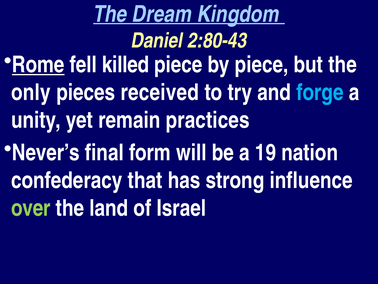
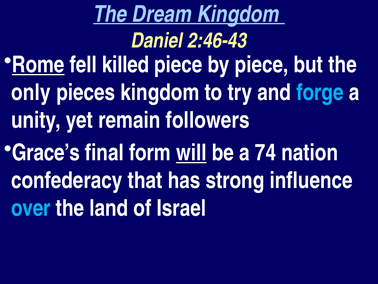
2:80-43: 2:80-43 -> 2:46-43 (217, 41)
pieces received: received -> kingdom (160, 92)
practices: practices -> followers (208, 120)
Never’s: Never’s -> Grace’s (46, 152)
will underline: none -> present (191, 152)
19: 19 -> 74 (266, 152)
over colour: light green -> light blue (31, 208)
